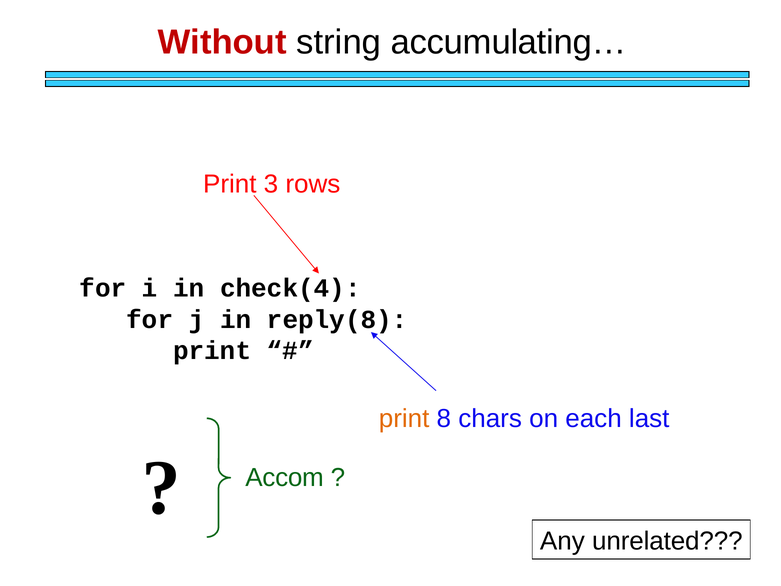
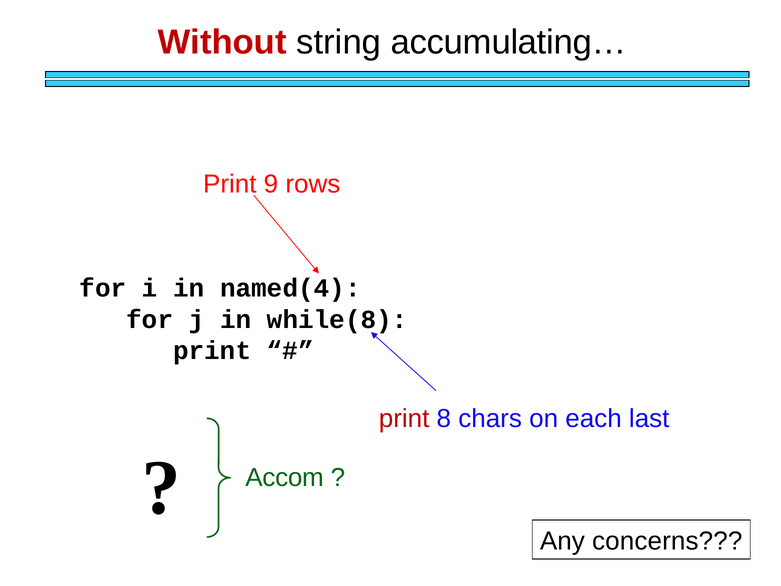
3: 3 -> 9 (271, 184)
check(4: check(4 -> named(4 (290, 288)
reply(8: reply(8 -> while(8 (337, 319)
print colour: orange -> red (404, 418)
unrelated: unrelated -> concerns (667, 541)
